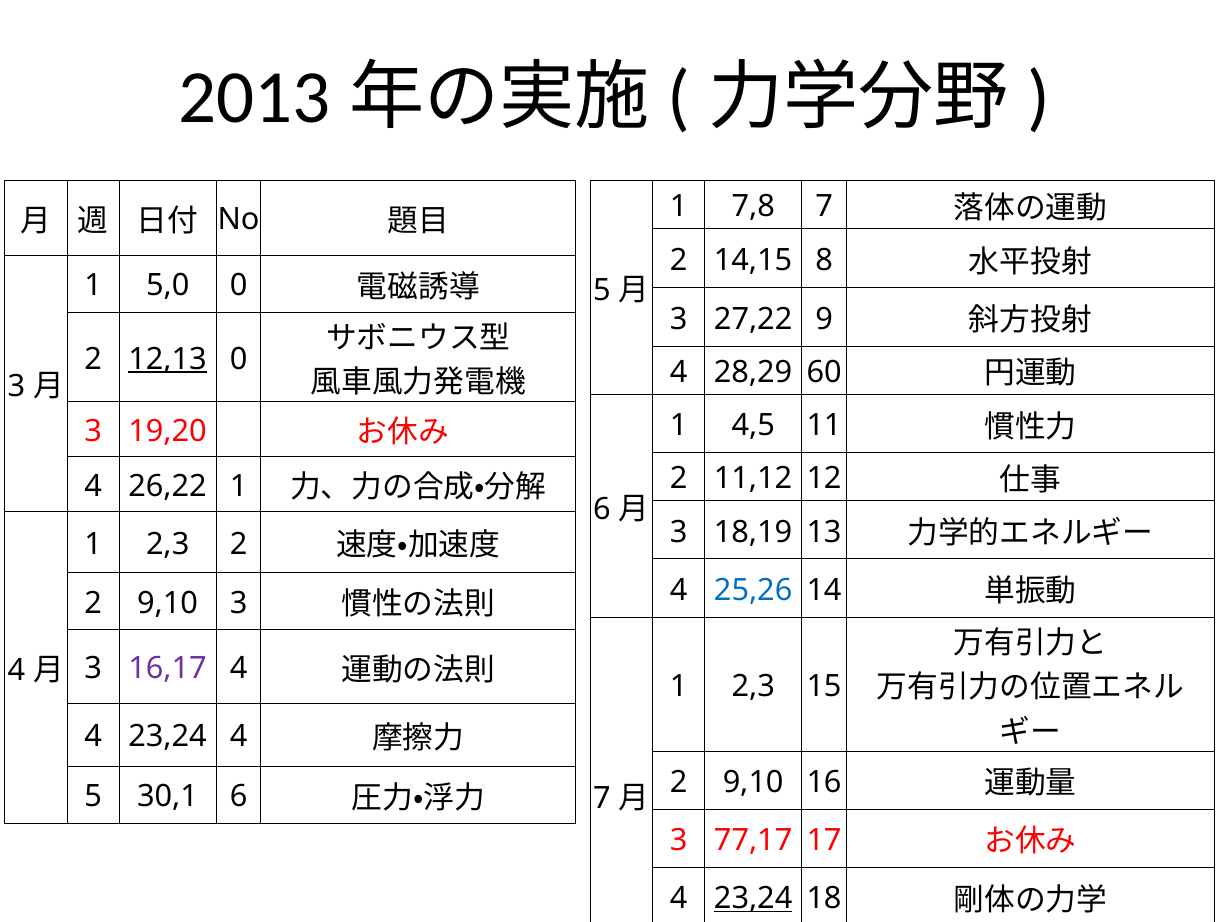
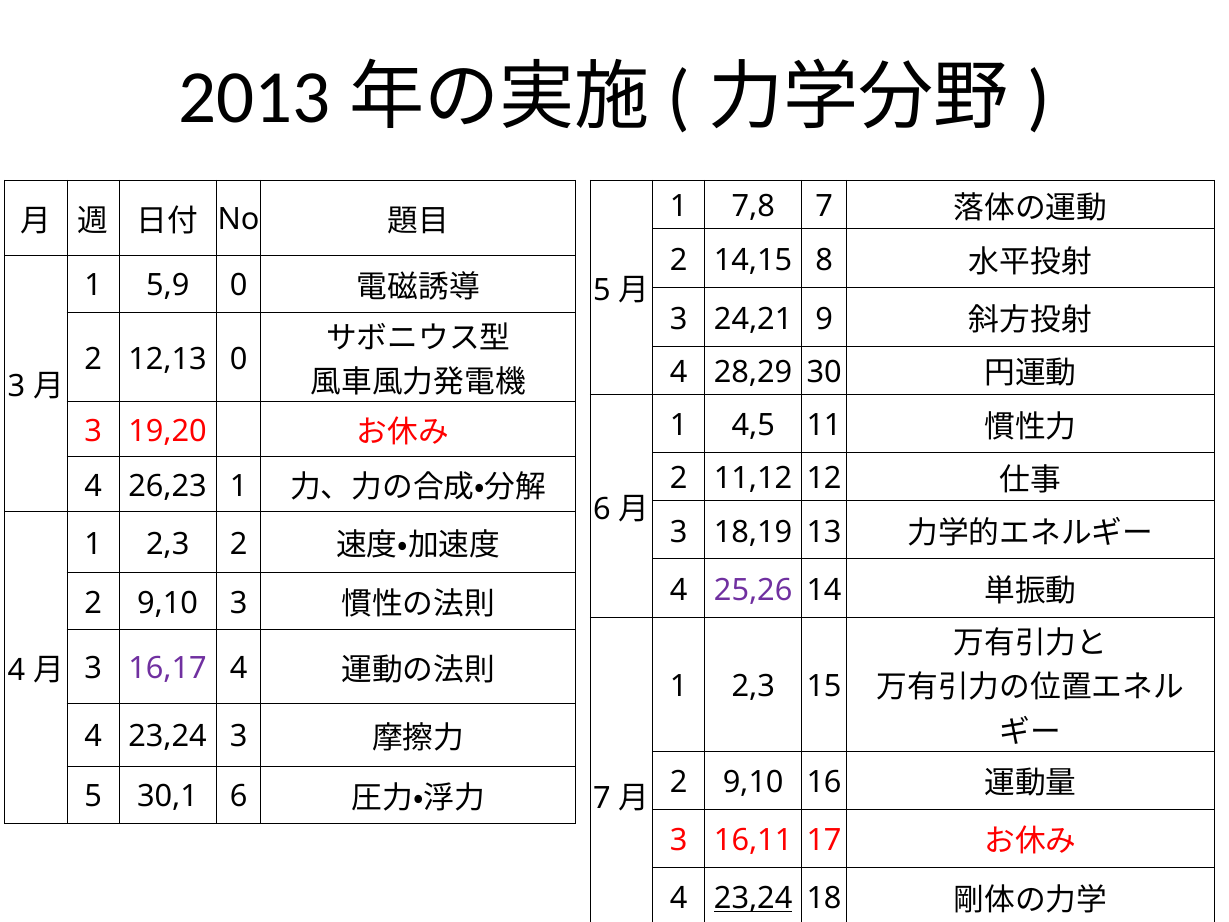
5,0: 5,0 -> 5,9 (168, 285)
27,22: 27,22 -> 24,21 (753, 319)
12,13 underline: present -> none (168, 359)
60: 60 -> 30 (824, 372)
26,22: 26,22 -> 26,23 (168, 486)
25,26 colour: blue -> purple (753, 590)
23,24 4: 4 -> 3 (239, 737)
77,17: 77,17 -> 16,11 (753, 840)
